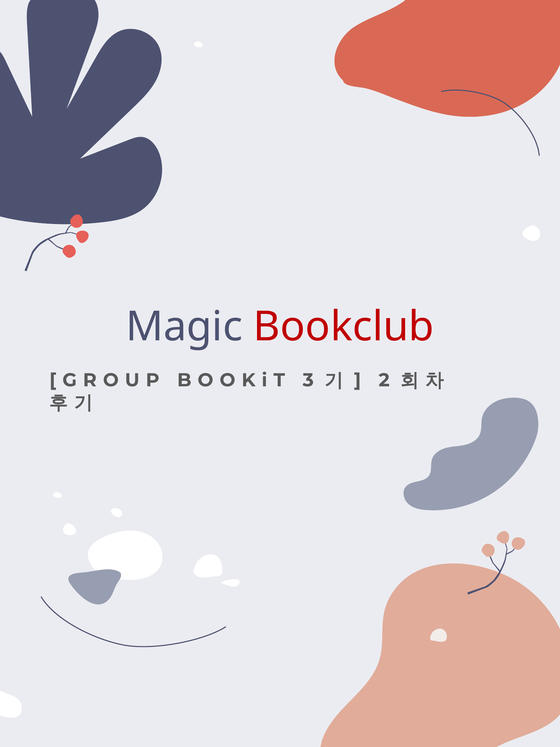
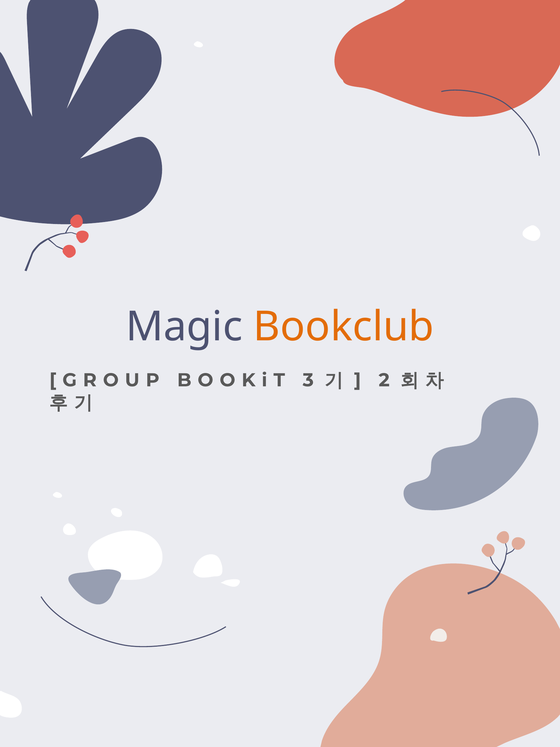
Bookclub colour: red -> orange (344, 327)
